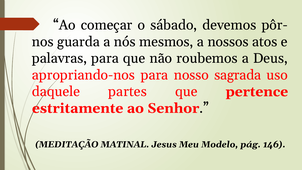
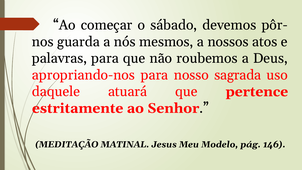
partes: partes -> atuará (128, 92)
